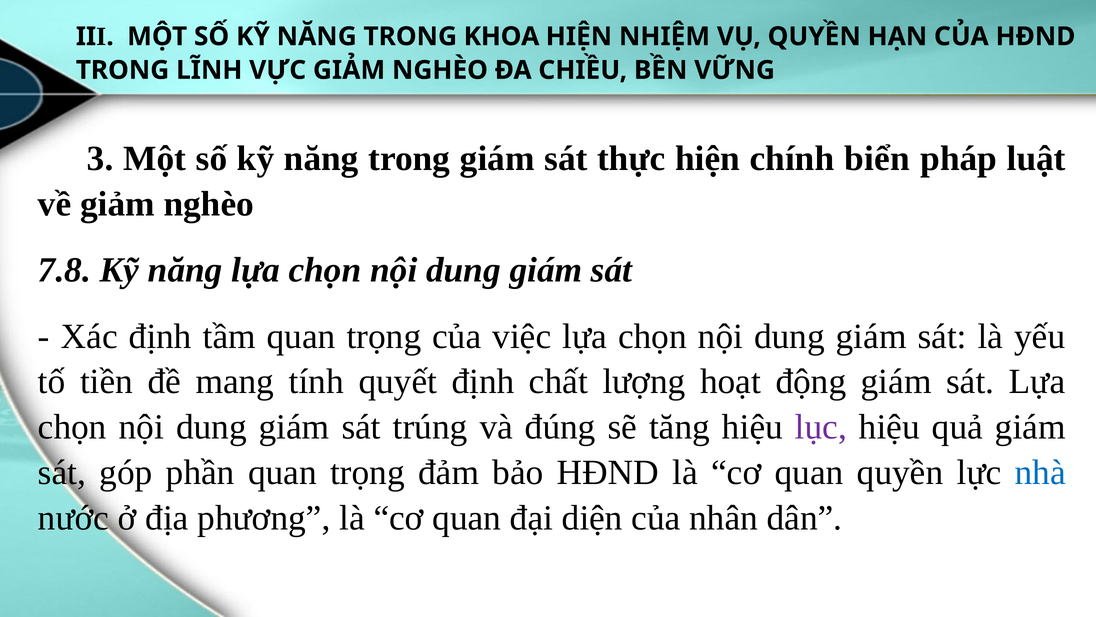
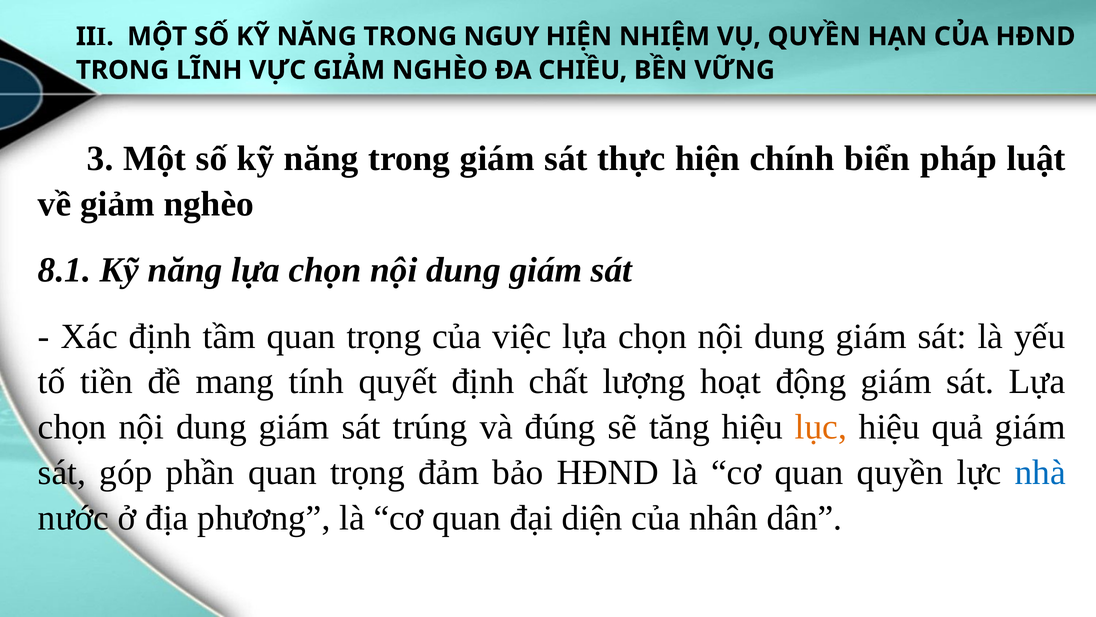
KHOA: KHOA -> NGUY (502, 36)
7.8: 7.8 -> 8.1 (64, 270)
lục colour: purple -> orange (821, 427)
